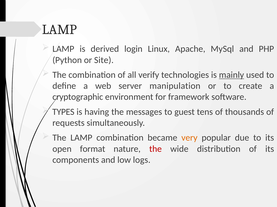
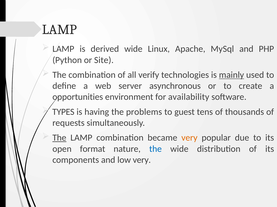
derived login: login -> wide (133, 49)
manipulation: manipulation -> asynchronous (175, 86)
cryptographic: cryptographic -> opportunities (78, 97)
framework: framework -> availability (189, 97)
messages: messages -> problems (144, 112)
The underline: none -> present (59, 138)
the colour: red -> blue (156, 149)
low logs: logs -> very (142, 160)
